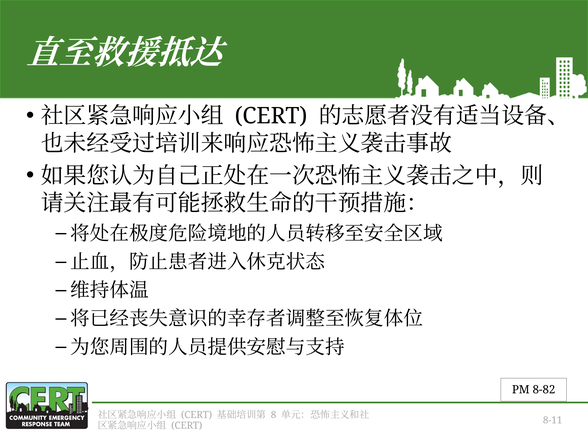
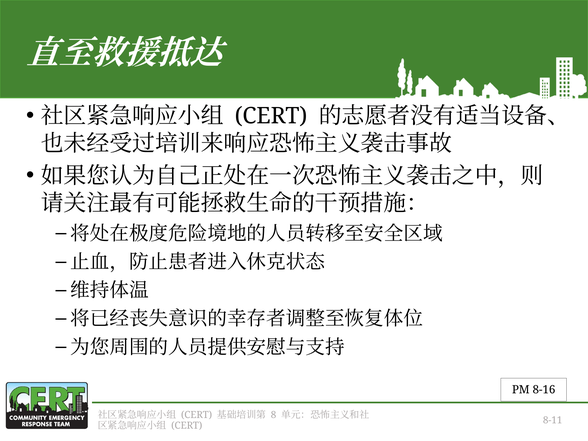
8-82: 8-82 -> 8-16 (544, 390)
